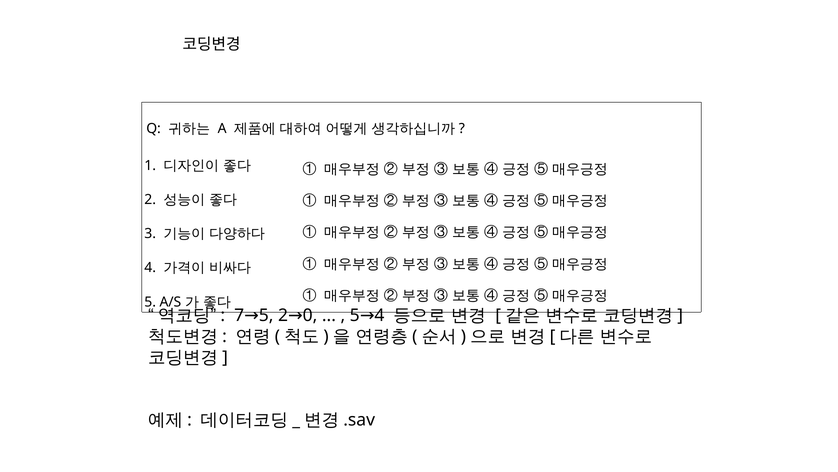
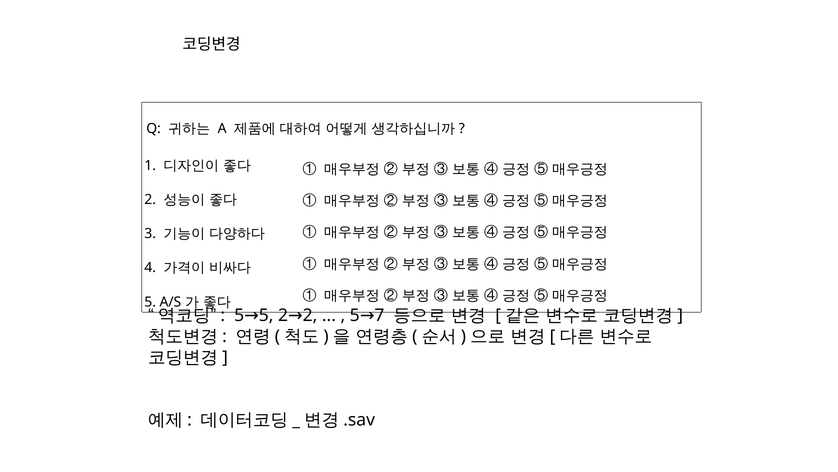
7: 7 -> 5 (239, 315)
2 0: 0 -> 2 (310, 315)
5 4: 4 -> 7 (379, 315)
